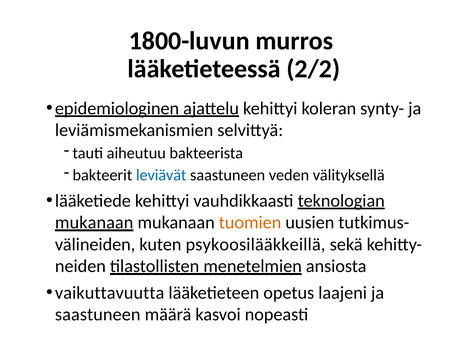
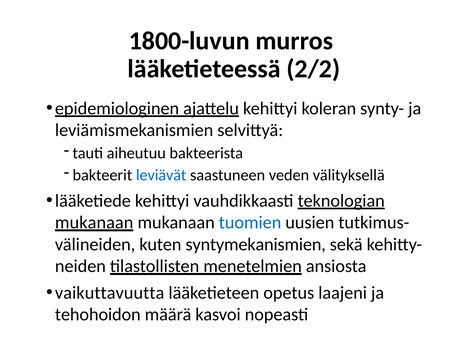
tuomien colour: orange -> blue (250, 223)
psykoosilääkkeillä: psykoosilääkkeillä -> syntymekanismien (256, 244)
saastuneen: saastuneen -> tehohoidon (98, 315)
